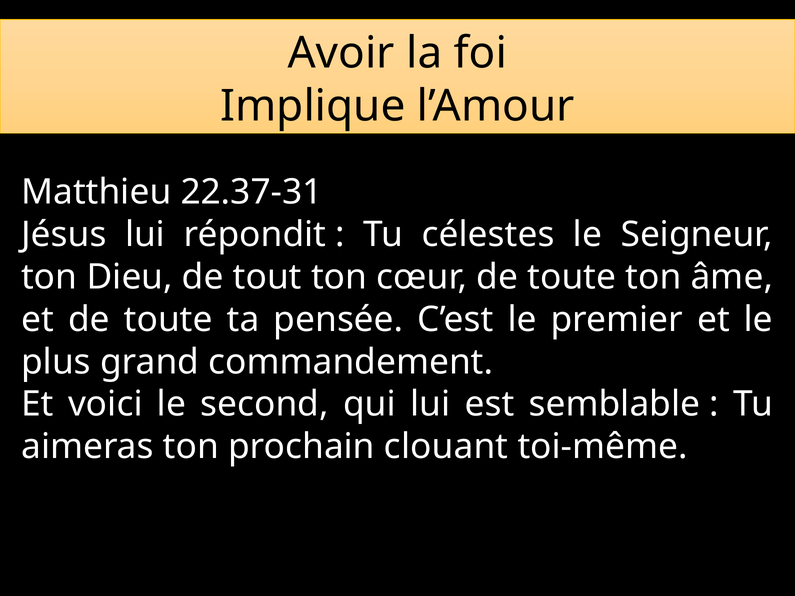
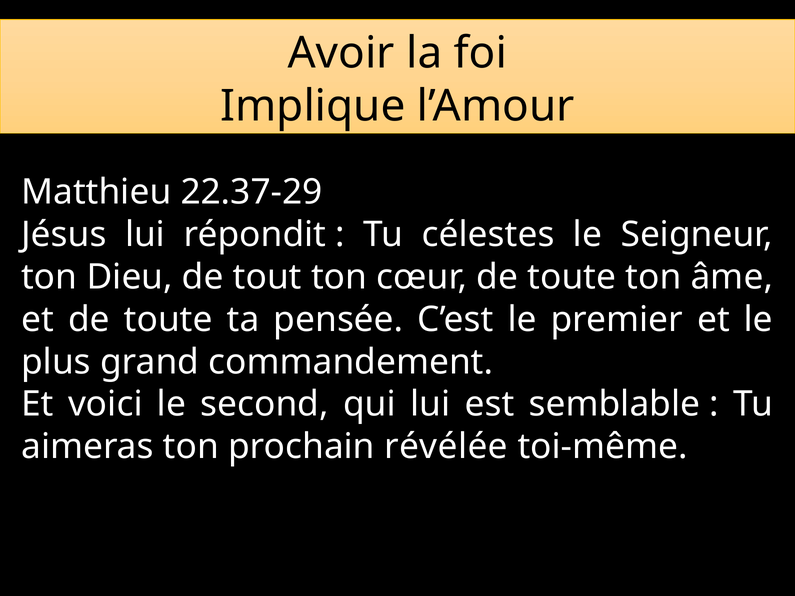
22.37-31: 22.37-31 -> 22.37-29 (252, 192)
clouant: clouant -> révélée (446, 447)
